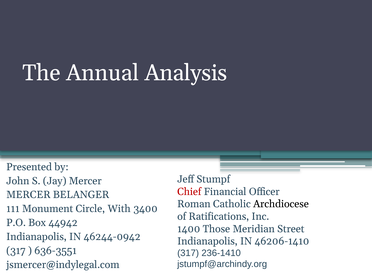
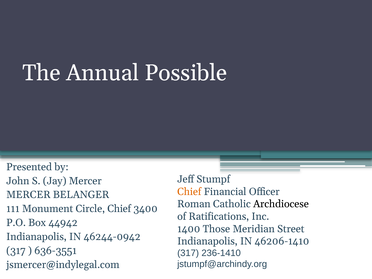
Analysis: Analysis -> Possible (186, 73)
Chief colour: red -> orange (189, 192)
Circle With: With -> Chief (119, 209)
